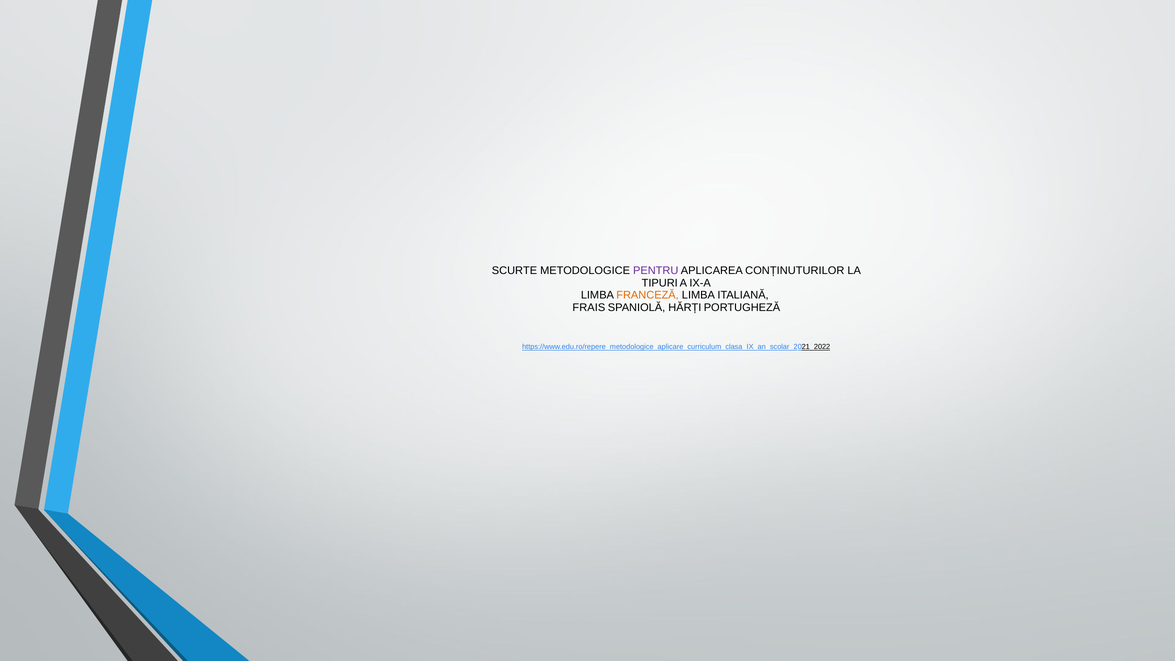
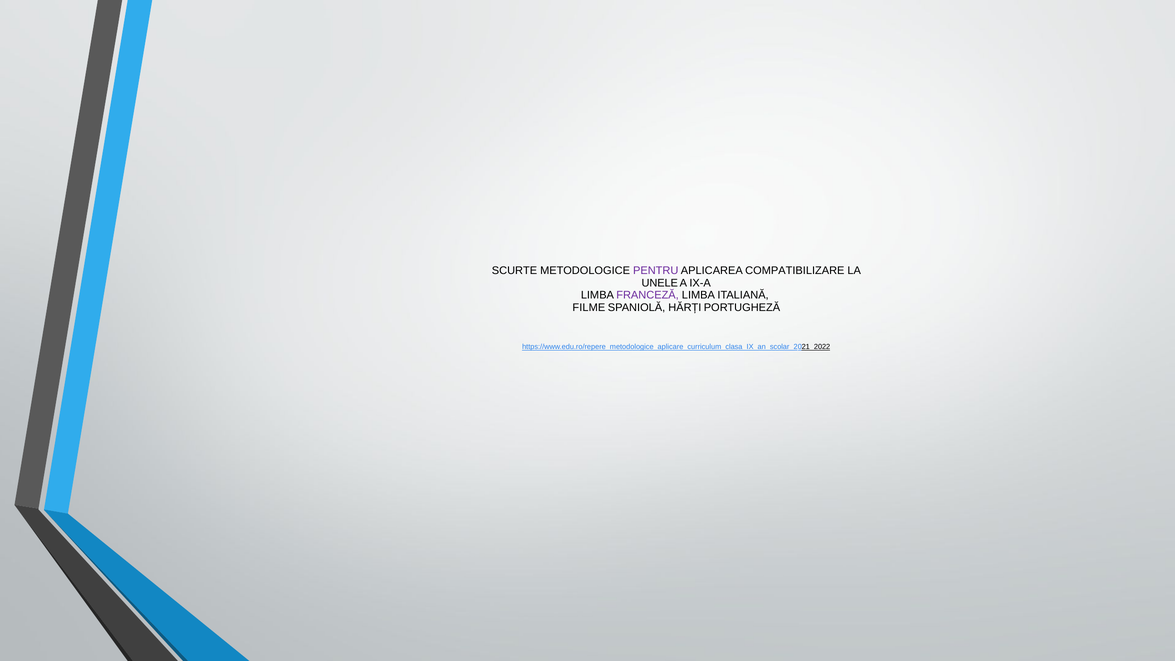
CONȚINUTURILOR: CONȚINUTURILOR -> COMPATIBILIZARE (795, 271)
TIPURI: TIPURI -> UNELE (660, 283)
FRANCEZĂ colour: orange -> purple (648, 295)
FRAIS: FRAIS -> FILME (589, 308)
